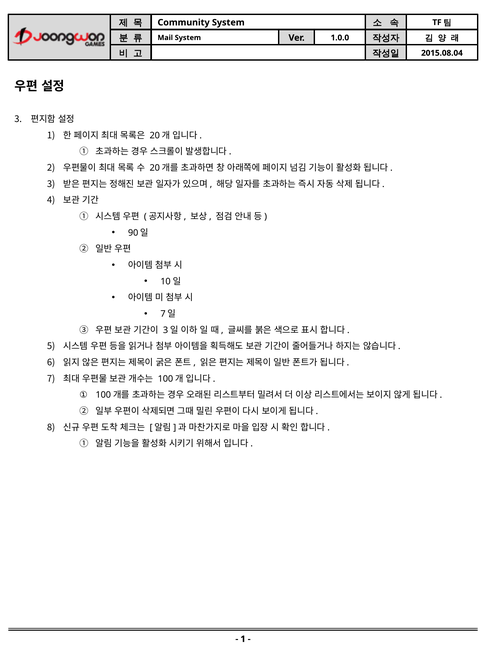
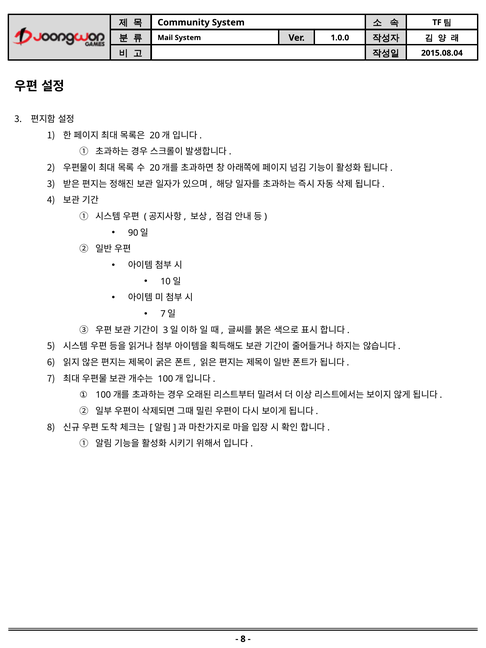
1: 1 -> 8 (243, 639)
